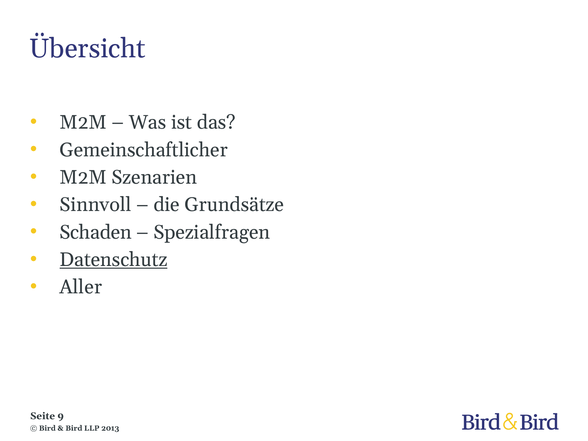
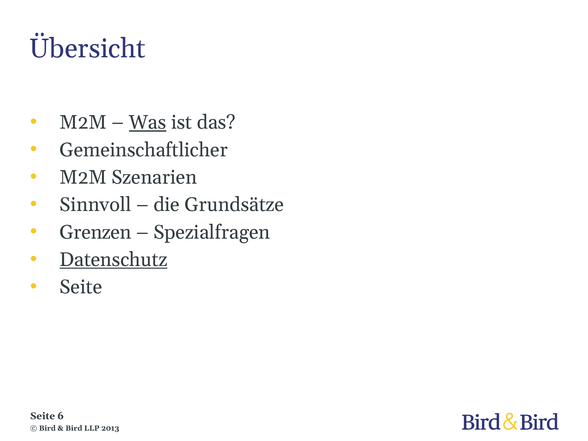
Was underline: none -> present (148, 122)
Schaden: Schaden -> Grenzen (96, 232)
Aller: Aller -> Seite (81, 287)
9: 9 -> 6 (61, 416)
